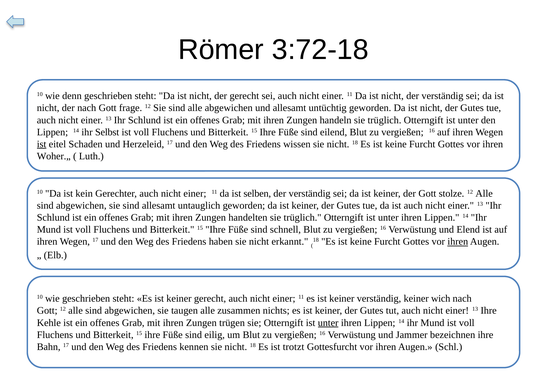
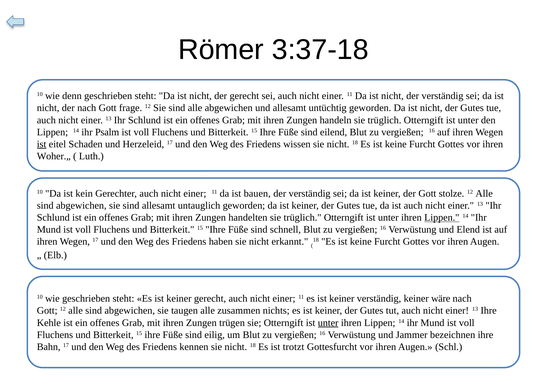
3:72-18: 3:72-18 -> 3:37-18 (320, 50)
Selbst: Selbst -> Psalm (107, 132)
selben: selben -> bauen (257, 194)
Lippen underline: none -> present (442, 218)
ihren underline: present -> none (458, 242)
wich: wich -> wäre (441, 299)
